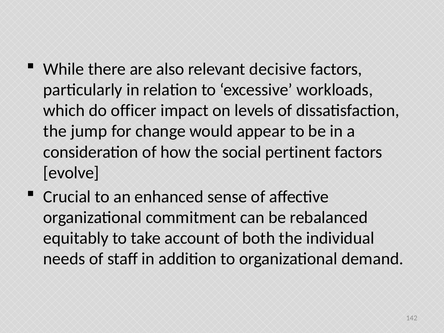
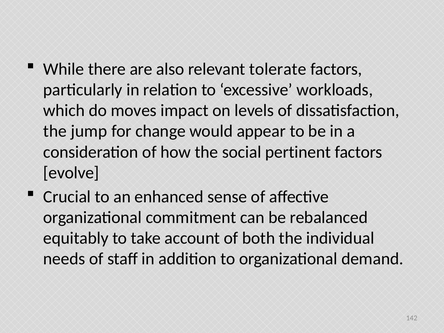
decisive: decisive -> tolerate (278, 69)
officer: officer -> moves (134, 111)
